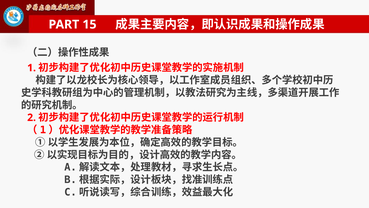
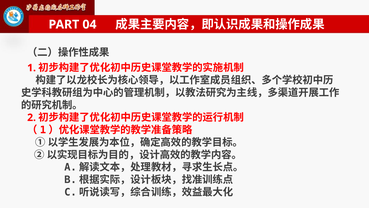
15: 15 -> 04 (89, 24)
